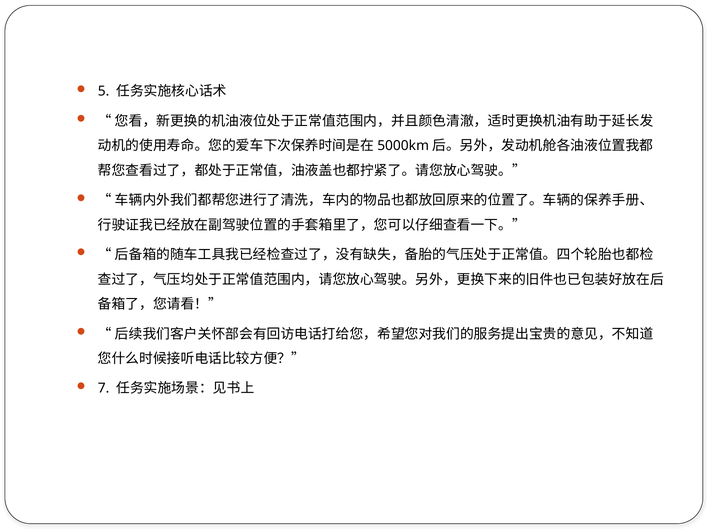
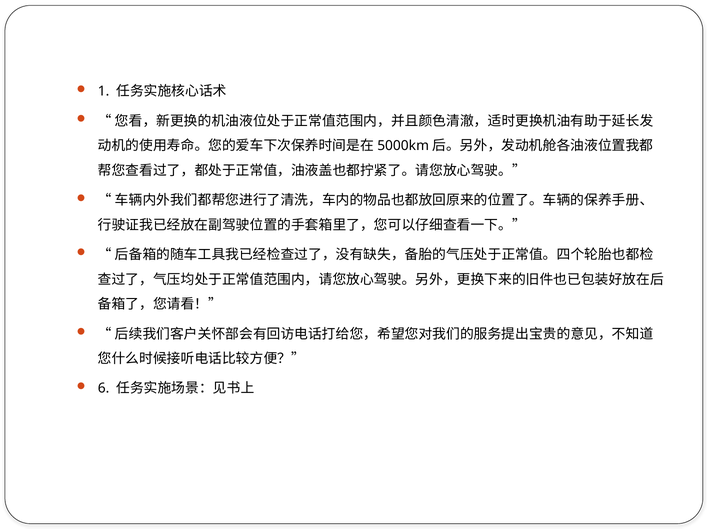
5: 5 -> 1 (104, 91)
7: 7 -> 6 (104, 388)
